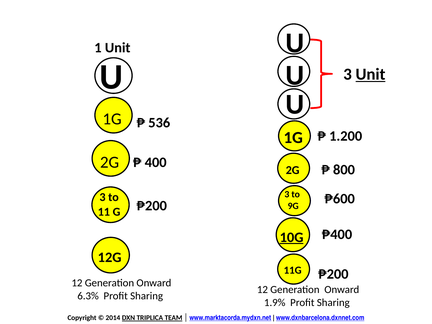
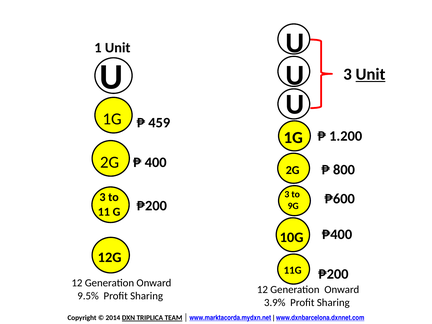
536: 536 -> 459 (159, 123)
10G underline: present -> none (292, 237)
6.3%: 6.3% -> 9.5% (88, 296)
1.9%: 1.9% -> 3.9% (275, 303)
